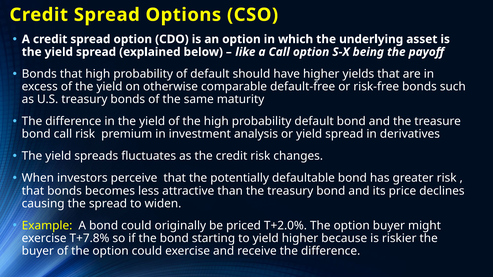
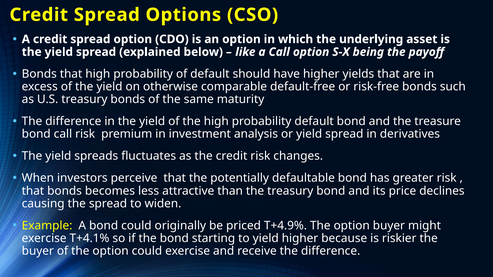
T+2.0%: T+2.0% -> T+4.9% (285, 226)
T+7.8%: T+7.8% -> T+4.1% (89, 238)
